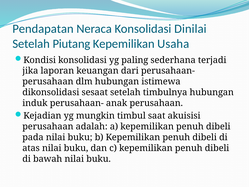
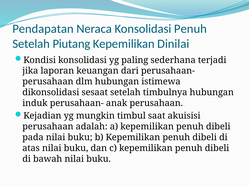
Konsolidasi Dinilai: Dinilai -> Penuh (190, 29)
Usaha: Usaha -> Dinilai (173, 44)
